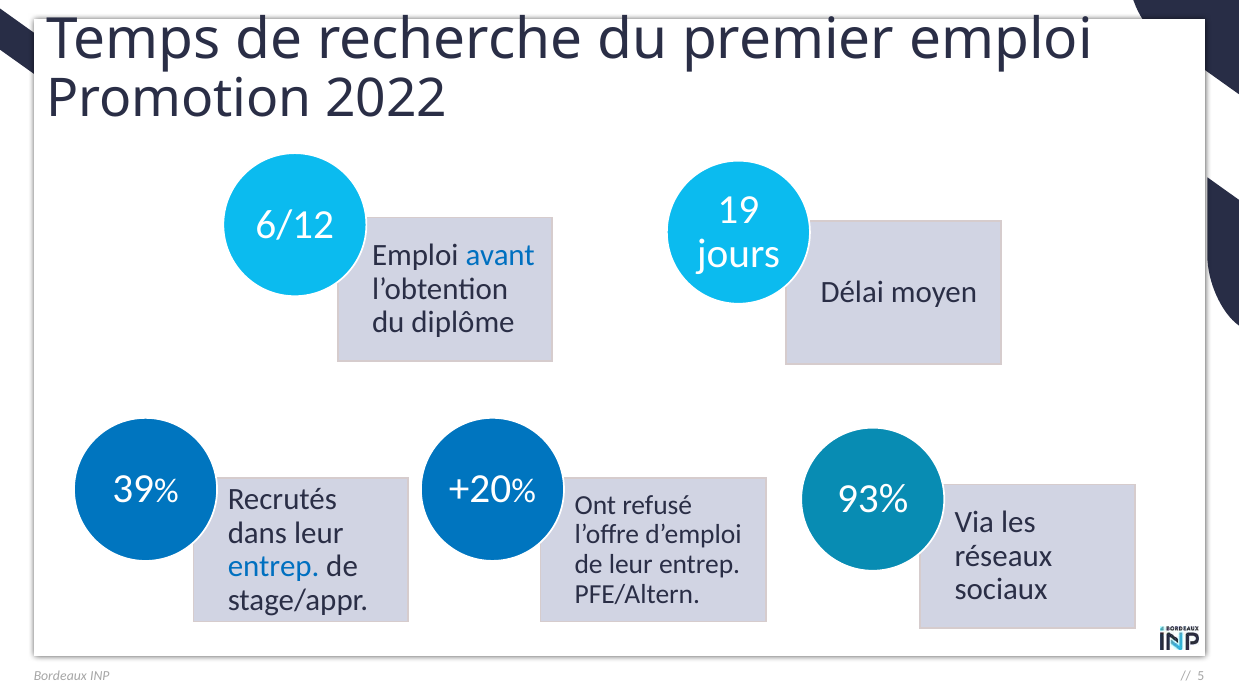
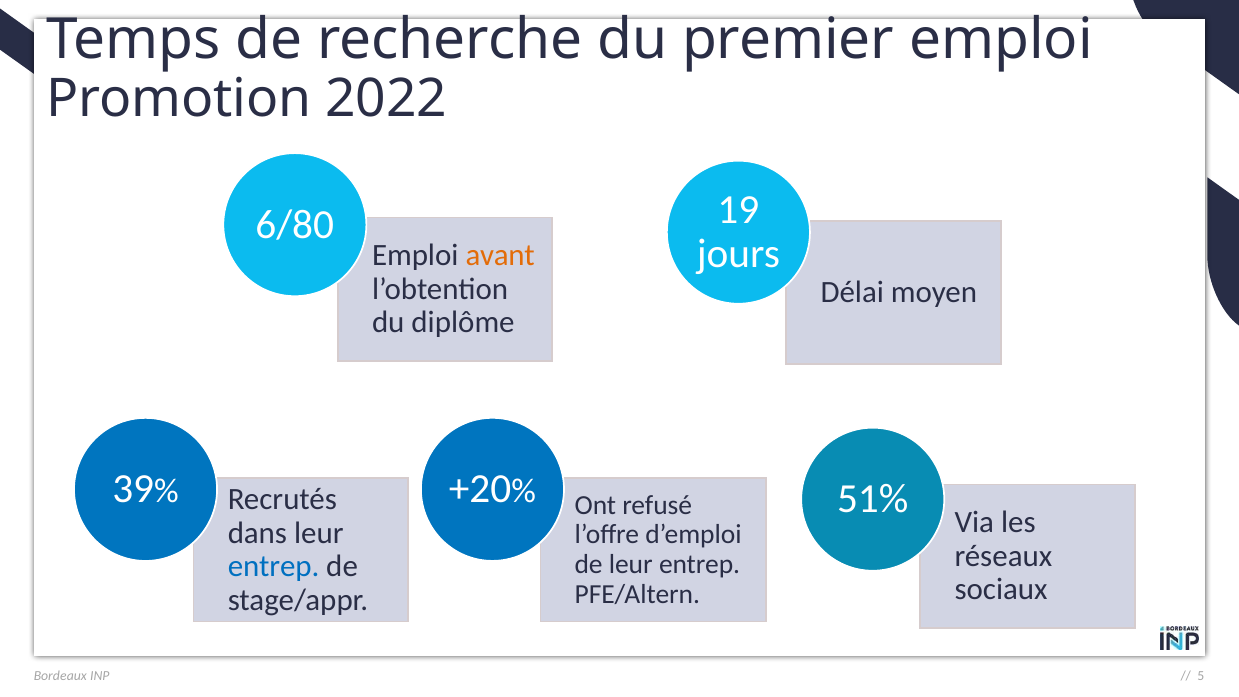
6/12: 6/12 -> 6/80 (295, 224)
avant colour: blue -> orange (500, 255)
93%: 93% -> 51% (873, 499)
